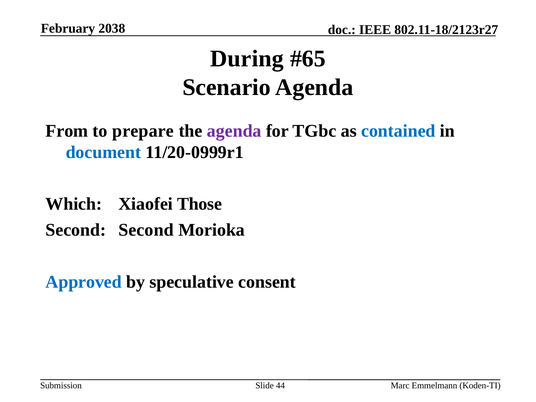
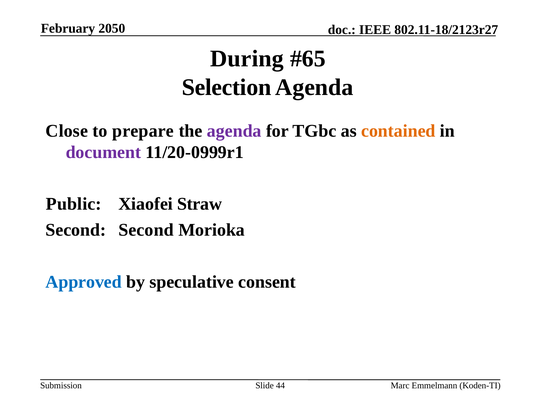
2038: 2038 -> 2050 (112, 28)
Scenario: Scenario -> Selection (227, 87)
From: From -> Close (67, 131)
contained colour: blue -> orange (398, 131)
document colour: blue -> purple (103, 152)
Which: Which -> Public (74, 204)
Those: Those -> Straw (199, 204)
